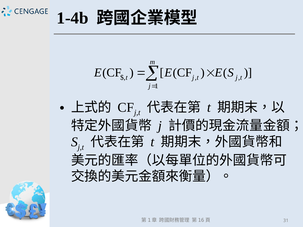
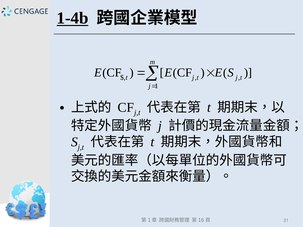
1-4b underline: none -> present (73, 18)
